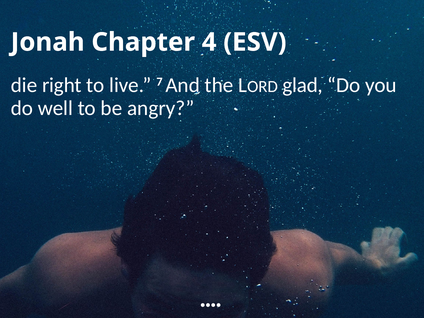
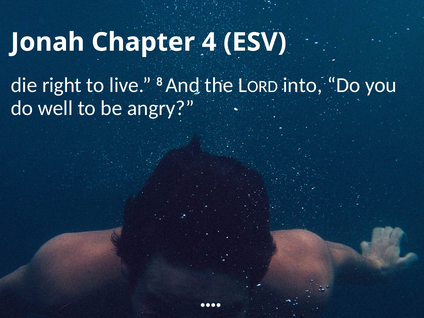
7: 7 -> 8 (159, 82)
glad: glad -> into (303, 85)
